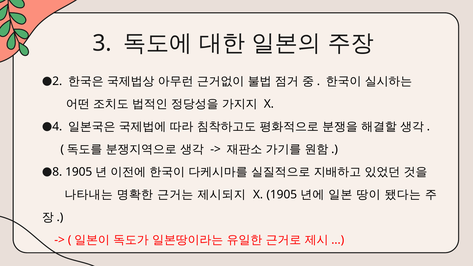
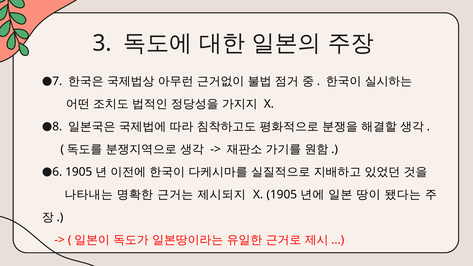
2: 2 -> 7 (57, 81)
4: 4 -> 8 (57, 127)
8: 8 -> 6 (57, 172)
